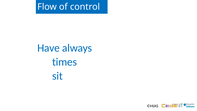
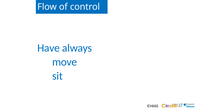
times: times -> move (65, 62)
